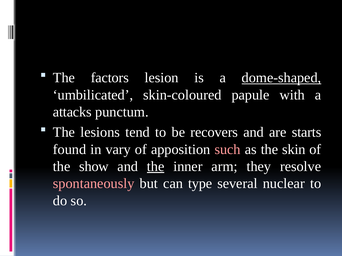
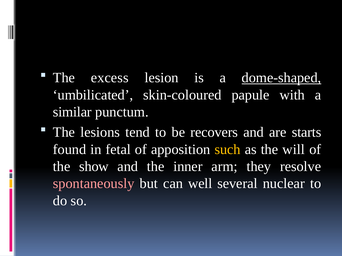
factors: factors -> excess (110, 78)
attacks: attacks -> similar (72, 112)
vary: vary -> fetal (118, 150)
such colour: pink -> yellow (228, 150)
skin: skin -> will (294, 150)
the underline: present -> none (156, 167)
type: type -> well (200, 184)
